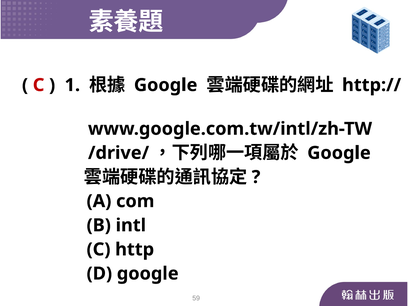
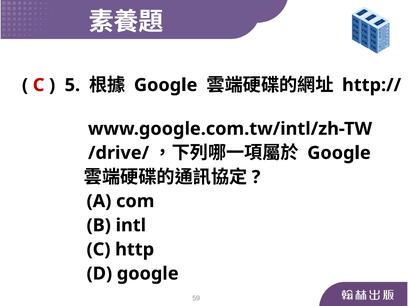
1: 1 -> 5 (72, 85)
